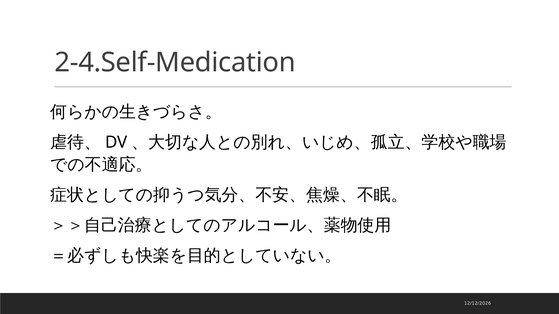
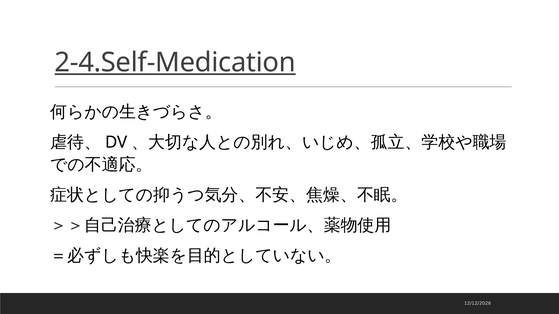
2-4.Self-Medication underline: none -> present (175, 63)
